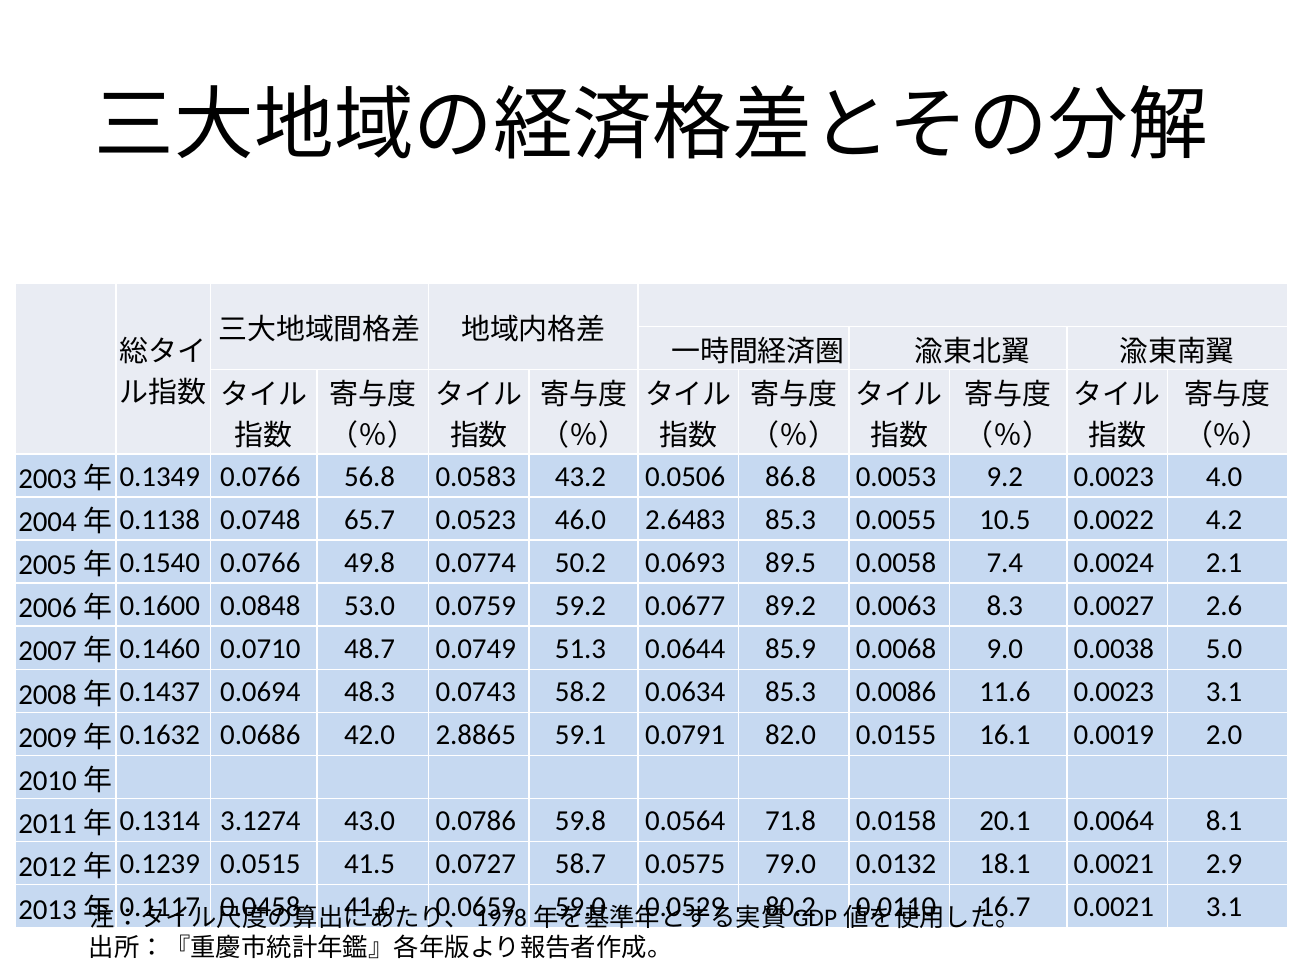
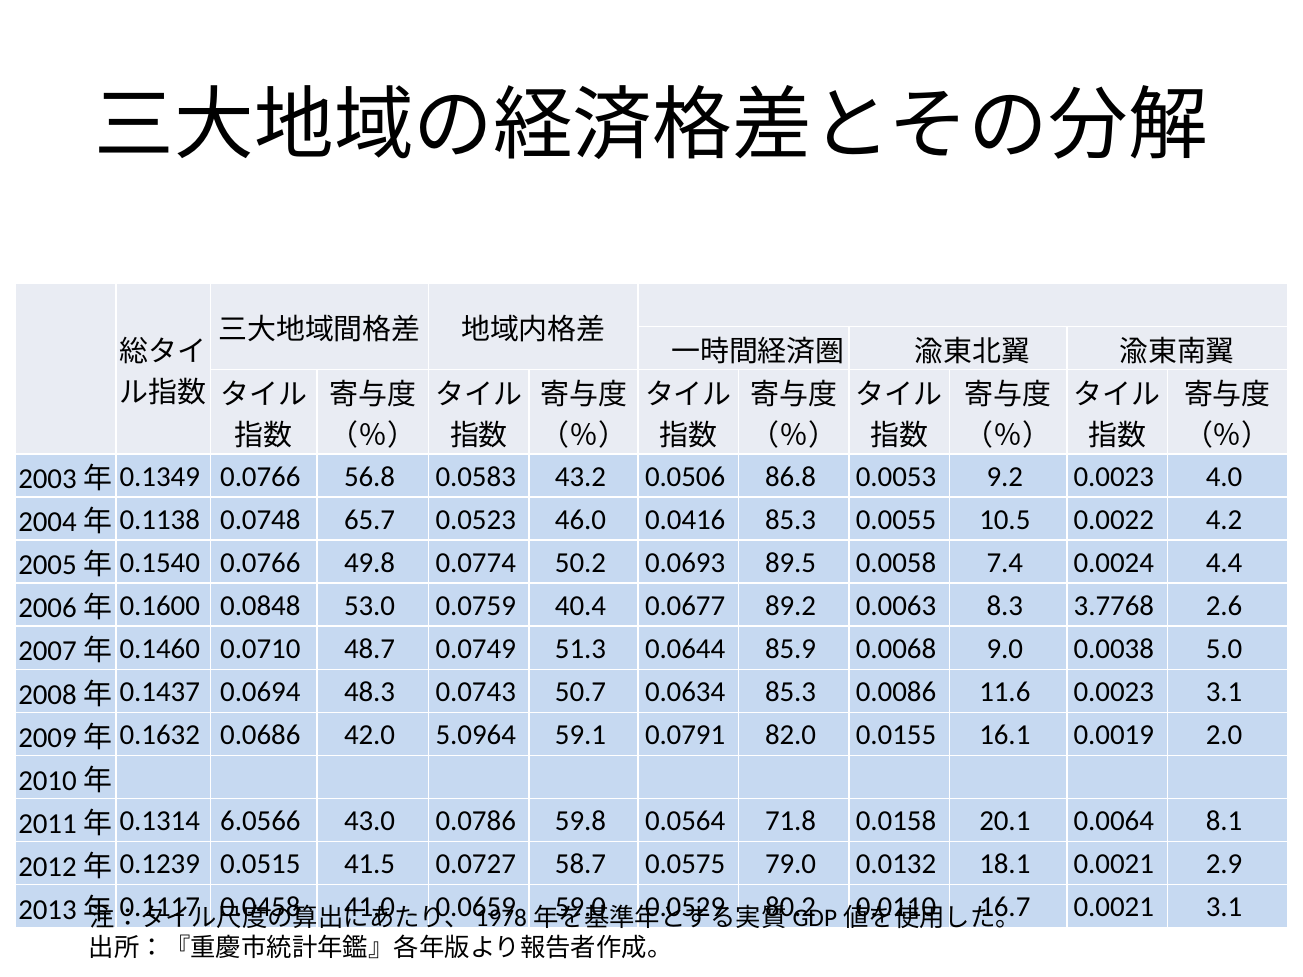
2.6483: 2.6483 -> 0.0416 (685, 520)
2.1: 2.1 -> 4.4 (1224, 563)
59.2: 59.2 -> 40.4 (580, 606)
0.0027: 0.0027 -> 3.7768 (1114, 606)
58.2: 58.2 -> 50.7 (580, 692)
2.8865: 2.8865 -> 5.0964 (476, 735)
3.1274: 3.1274 -> 6.0566 (260, 821)
